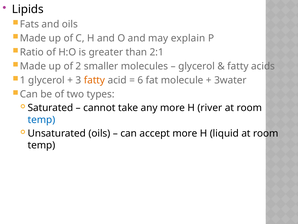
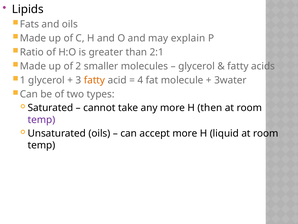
6: 6 -> 4 (140, 80)
river: river -> then (210, 108)
temp colour: blue -> purple (41, 119)
